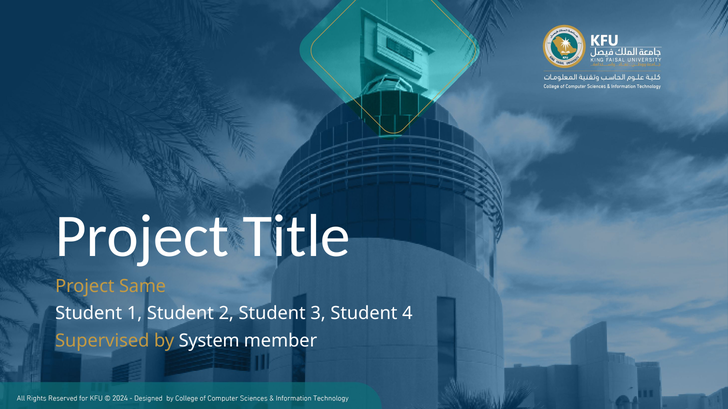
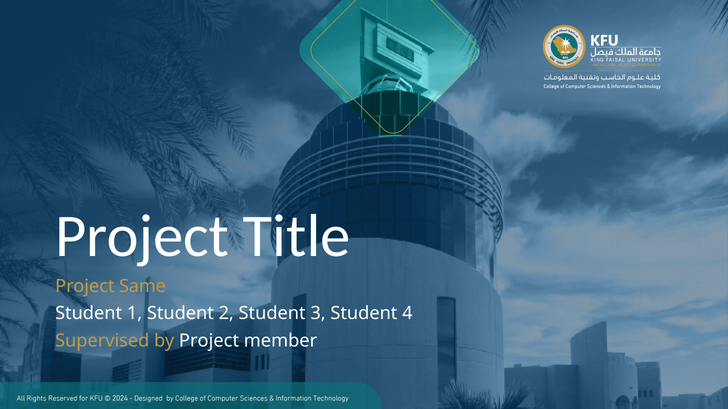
by System: System -> Project (209, 341)
